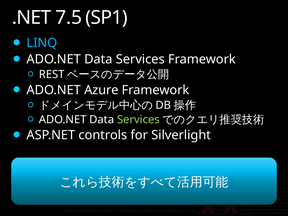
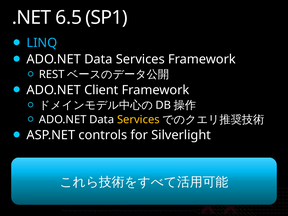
7.5: 7.5 -> 6.5 (69, 17)
Azure: Azure -> Client (101, 90)
Services colour: light green -> yellow (138, 120)
